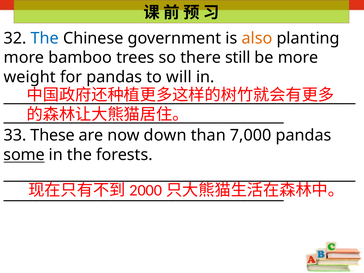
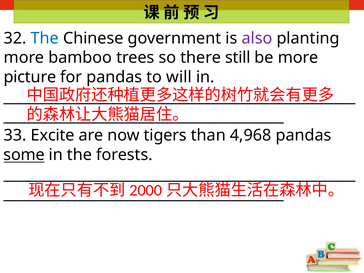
also colour: orange -> purple (257, 38)
weight: weight -> picture (30, 77)
These: These -> Excite (53, 135)
down: down -> tigers (165, 135)
7,000: 7,000 -> 4,968 (251, 135)
